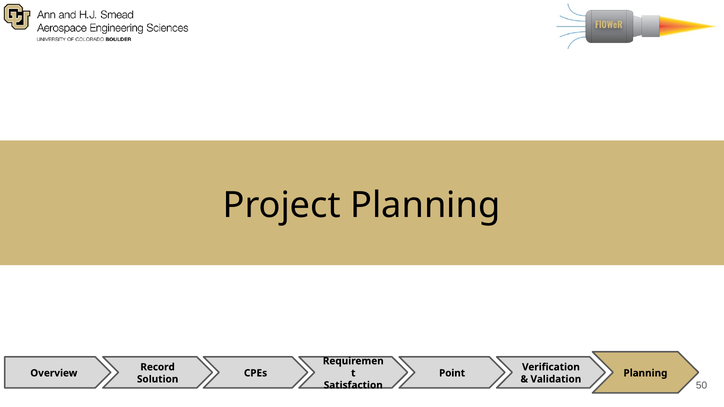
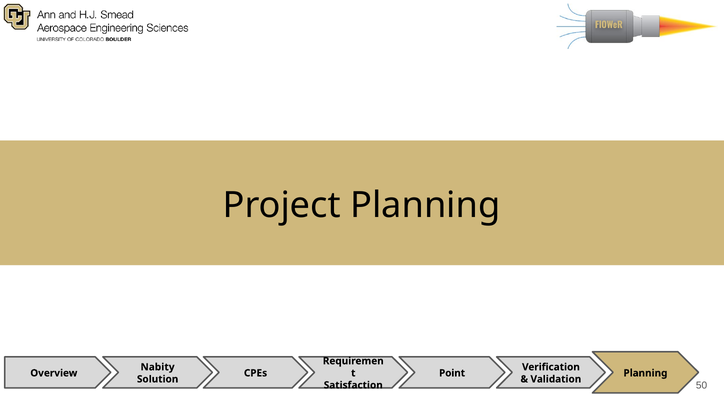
Record: Record -> Nabity (158, 367)
